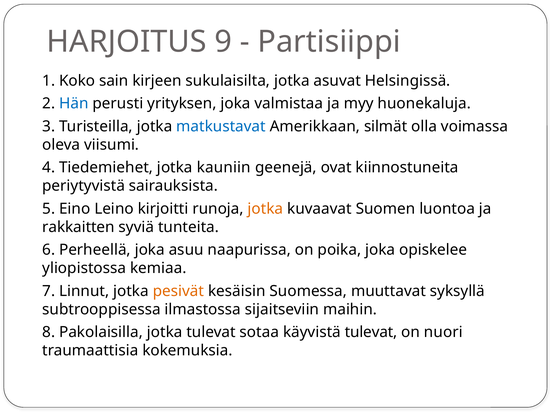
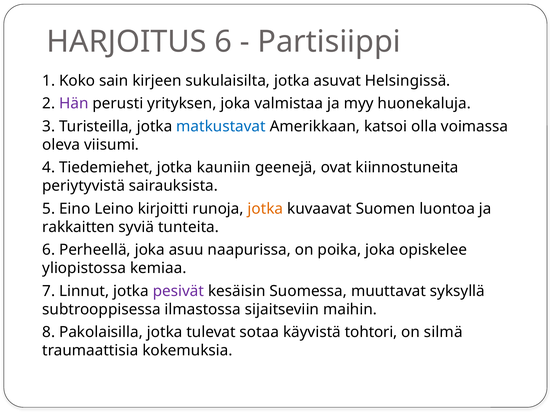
HARJOITUS 9: 9 -> 6 (223, 42)
Hän colour: blue -> purple (74, 104)
silmät: silmät -> katsoi (386, 126)
pesivät colour: orange -> purple (178, 291)
käyvistä tulevat: tulevat -> tohtori (371, 332)
nuori: nuori -> silmä (443, 332)
